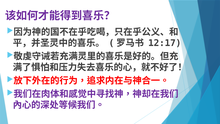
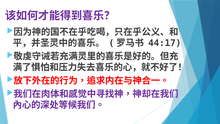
12:17: 12:17 -> 44:17 (165, 43)
